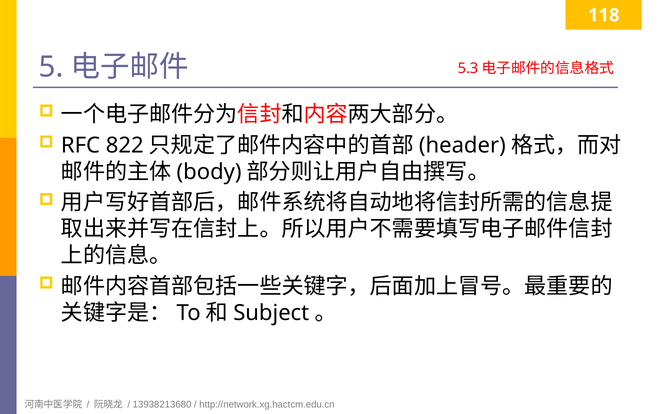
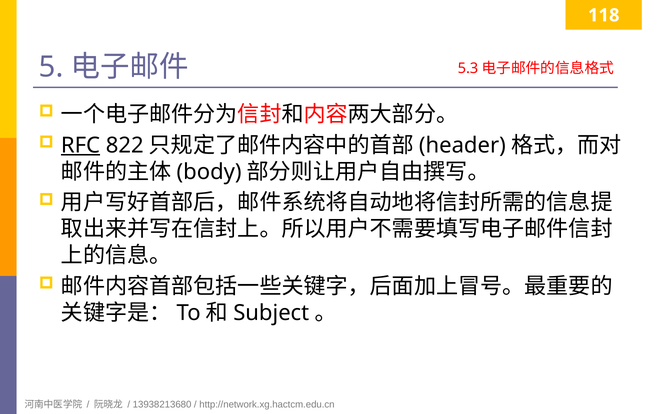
RFC underline: none -> present (81, 145)
